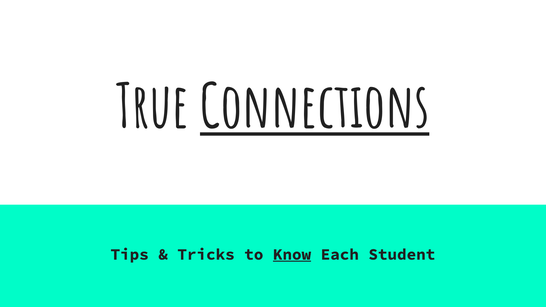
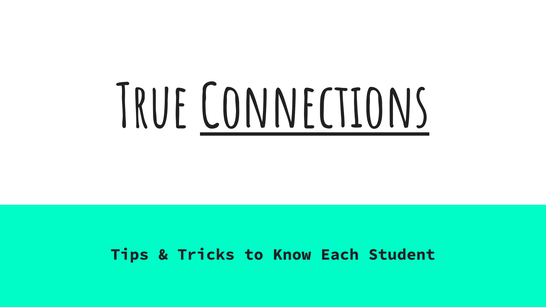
Know underline: present -> none (292, 255)
